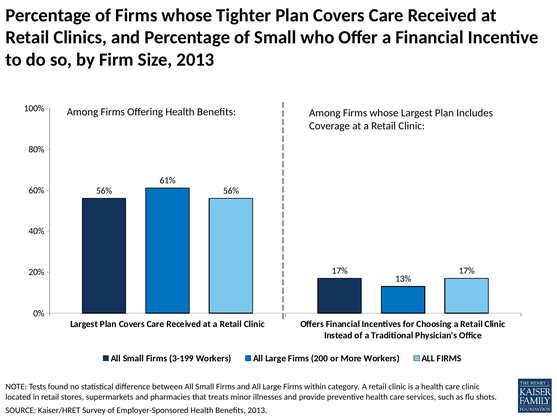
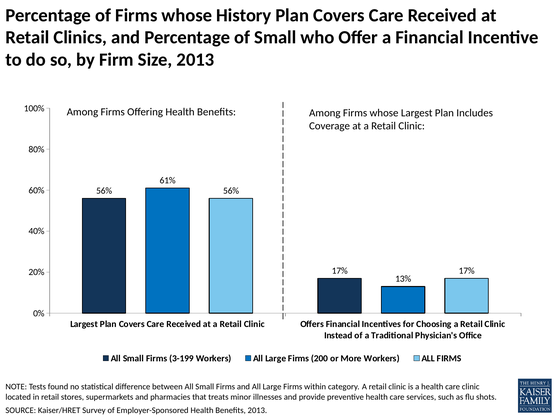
Tighter: Tighter -> History (244, 15)
